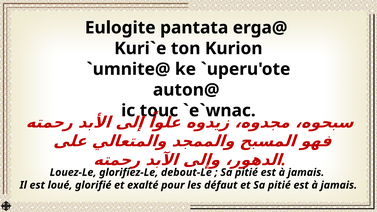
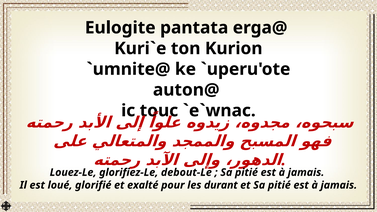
défaut: défaut -> durant (221, 185)
